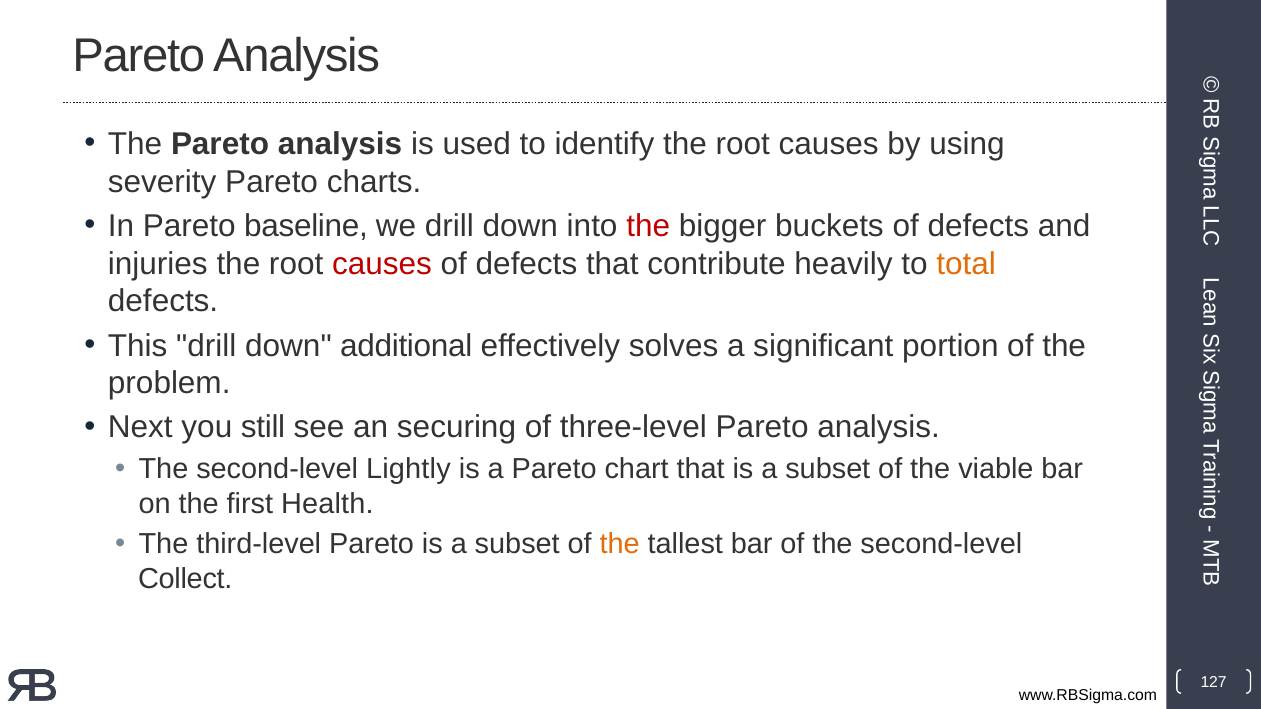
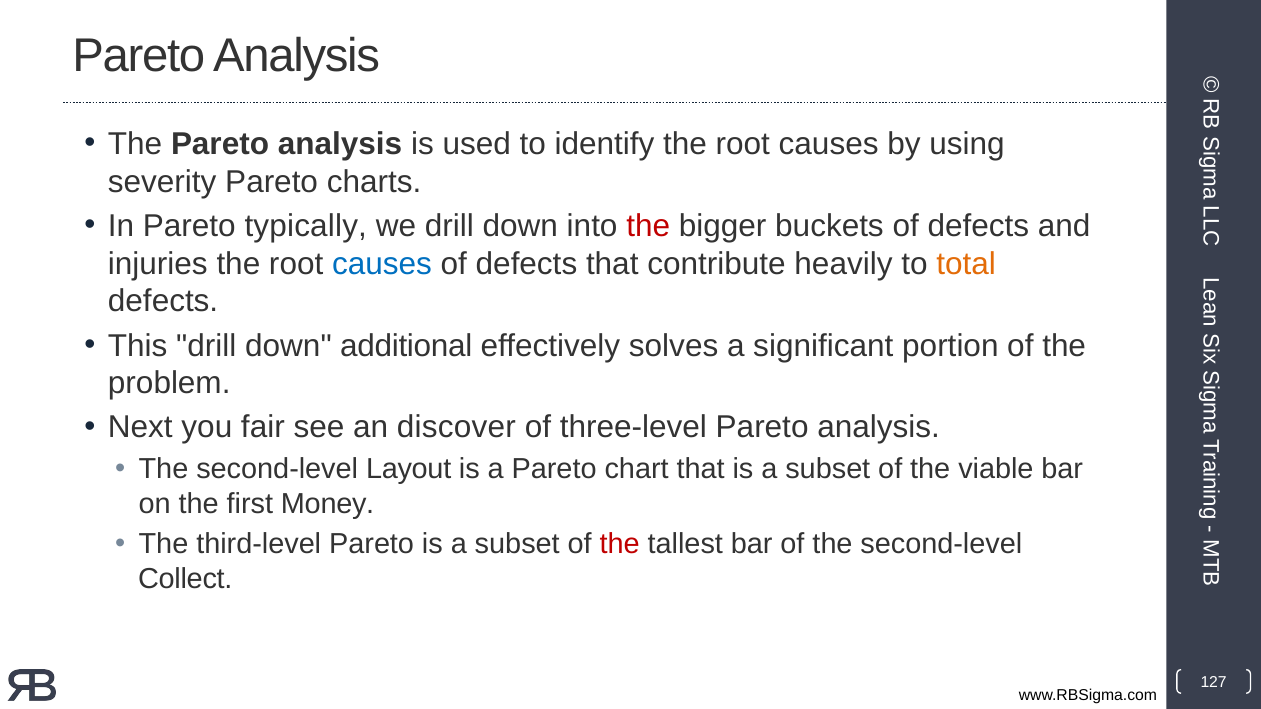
baseline: baseline -> typically (306, 226)
causes colour: red -> blue (382, 264)
still: still -> fair (263, 428)
securing: securing -> discover (456, 428)
Lightly: Lightly -> Layout (409, 470)
Health: Health -> Money (328, 504)
the colour: orange -> red (620, 545)
